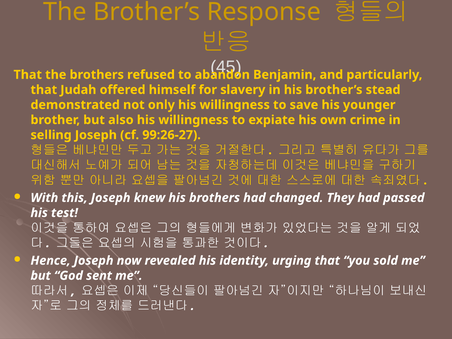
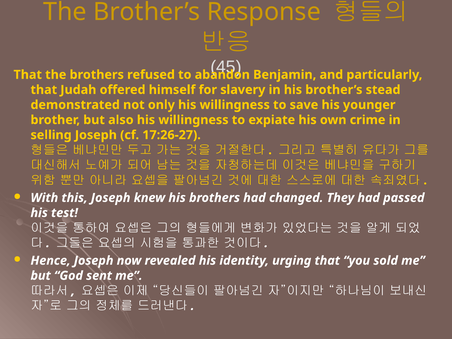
99:26-27: 99:26-27 -> 17:26-27 (172, 135)
